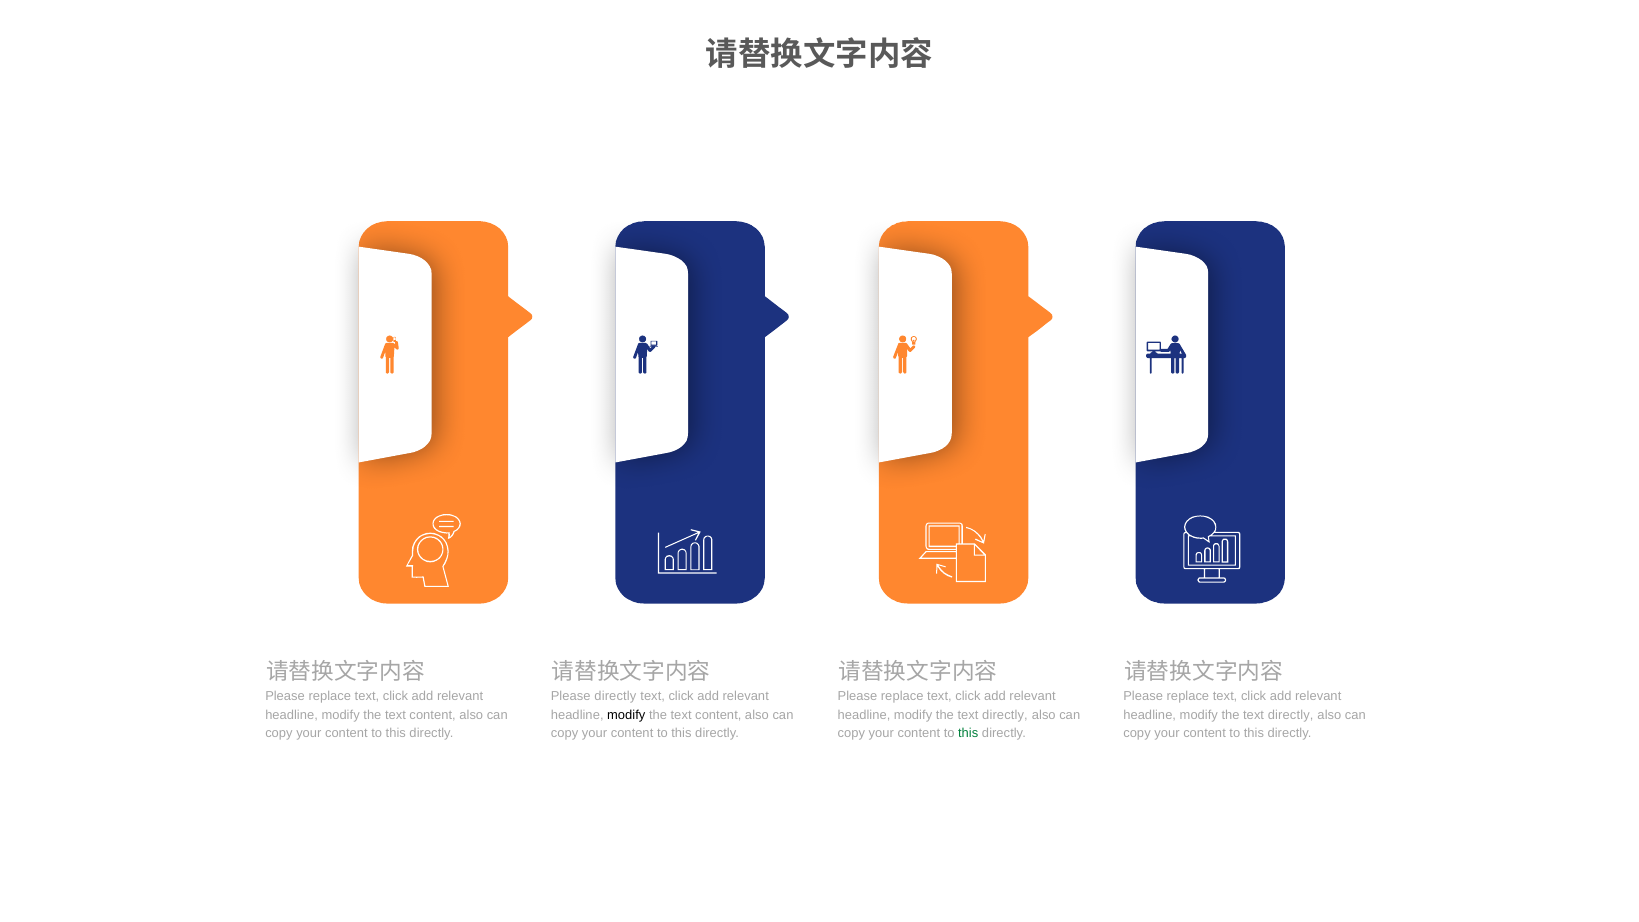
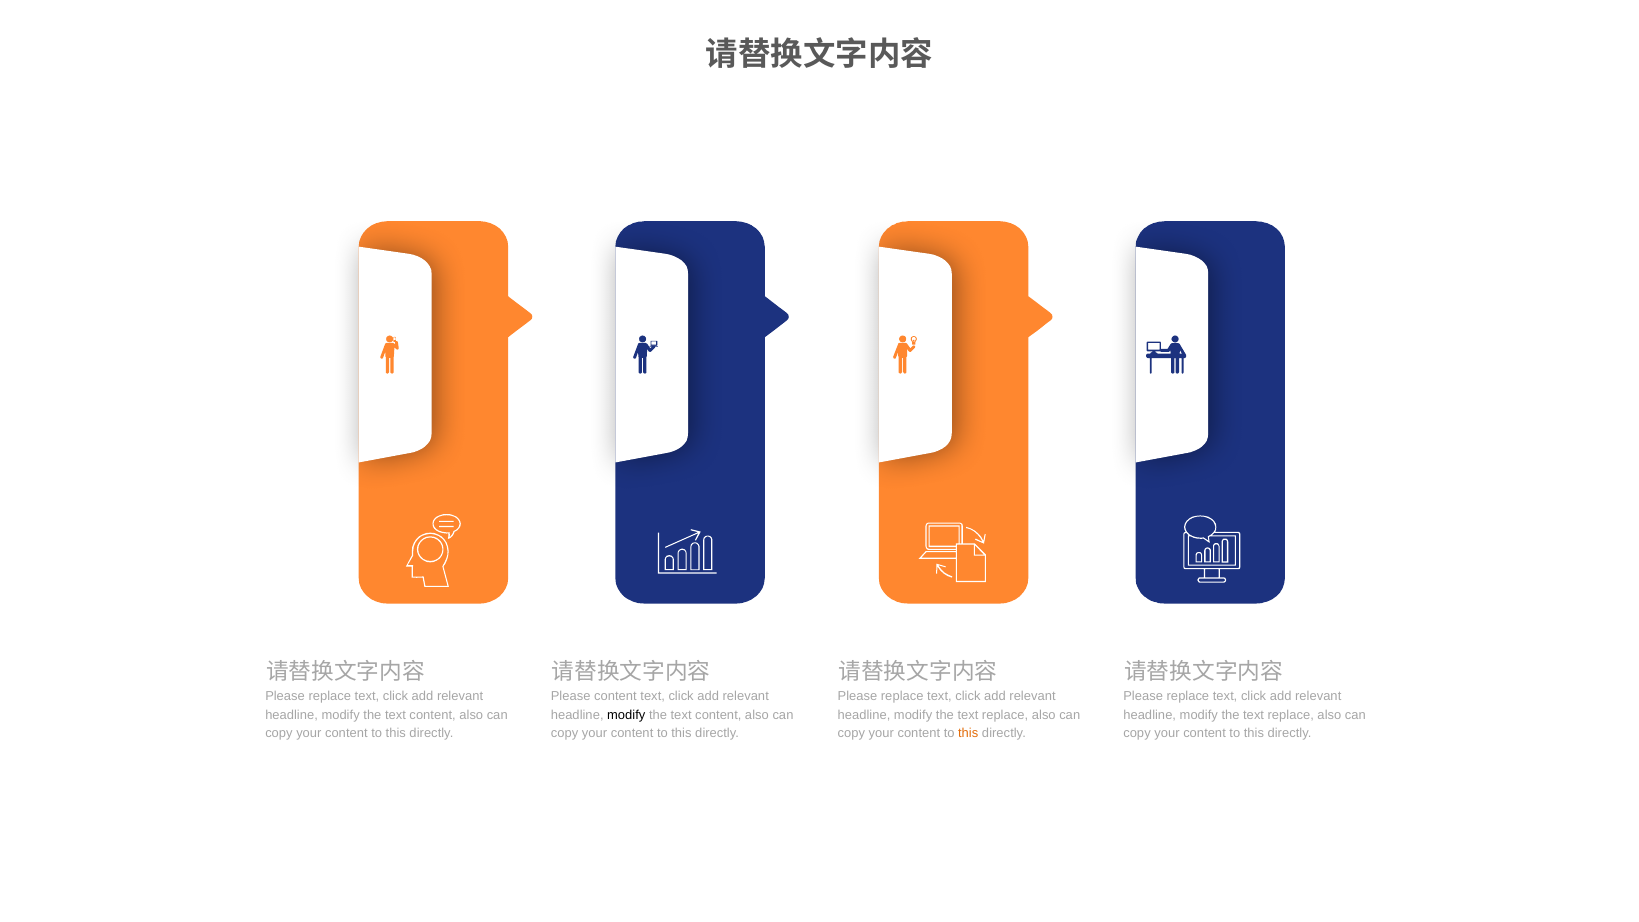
Please directly: directly -> content (615, 696)
directly: directly -> replace (1005, 715)
directly: directly -> replace (1291, 715)
this colour: green -> orange (968, 733)
